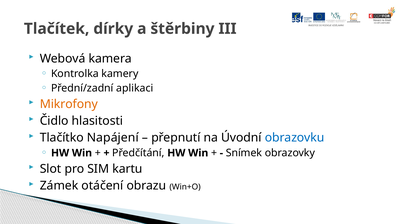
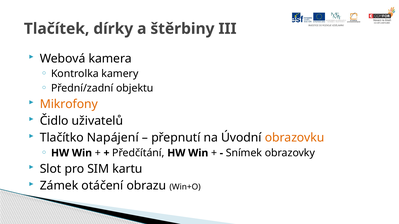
aplikaci: aplikaci -> objektu (135, 88)
hlasitosti: hlasitosti -> uživatelů (97, 121)
obrazovku colour: blue -> orange (295, 138)
